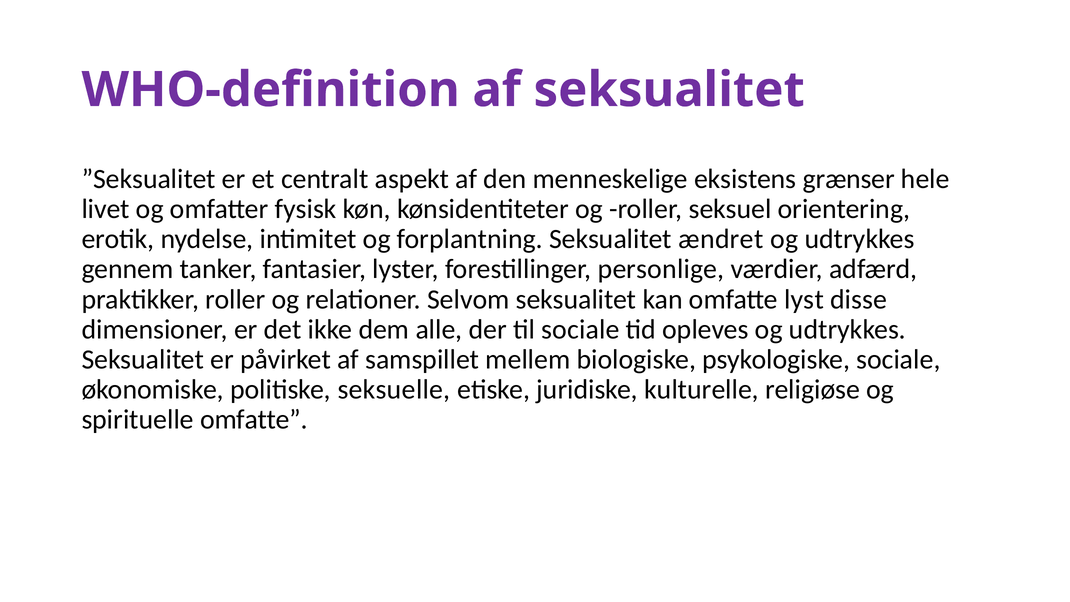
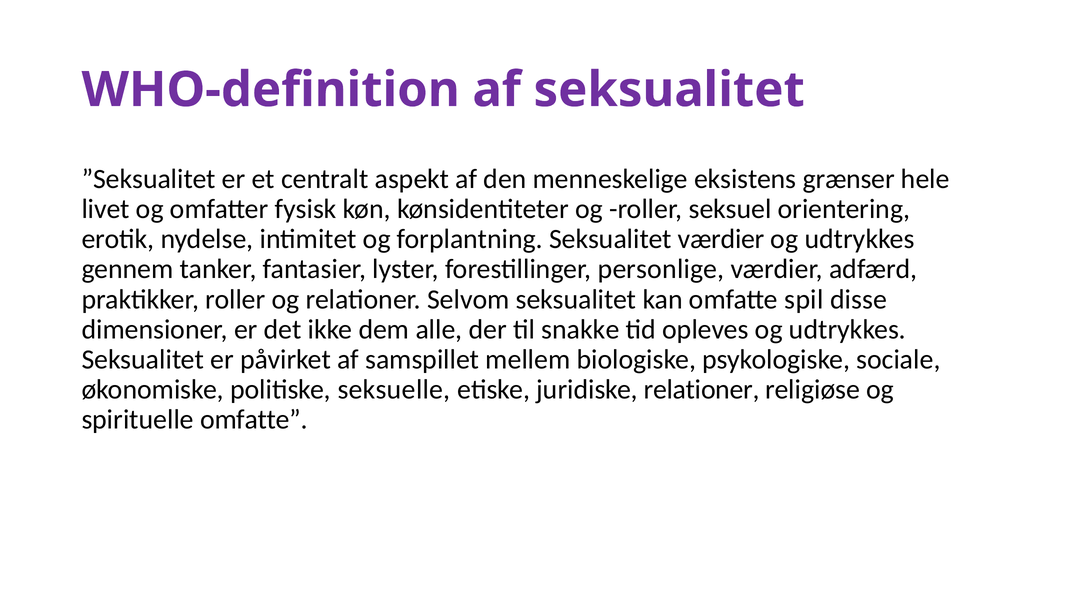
Seksualitet ændret: ændret -> værdier (721, 239)
lyst: lyst -> spil (804, 299)
til sociale: sociale -> snakke (580, 329)
juridiske kulturelle: kulturelle -> relationer (702, 389)
